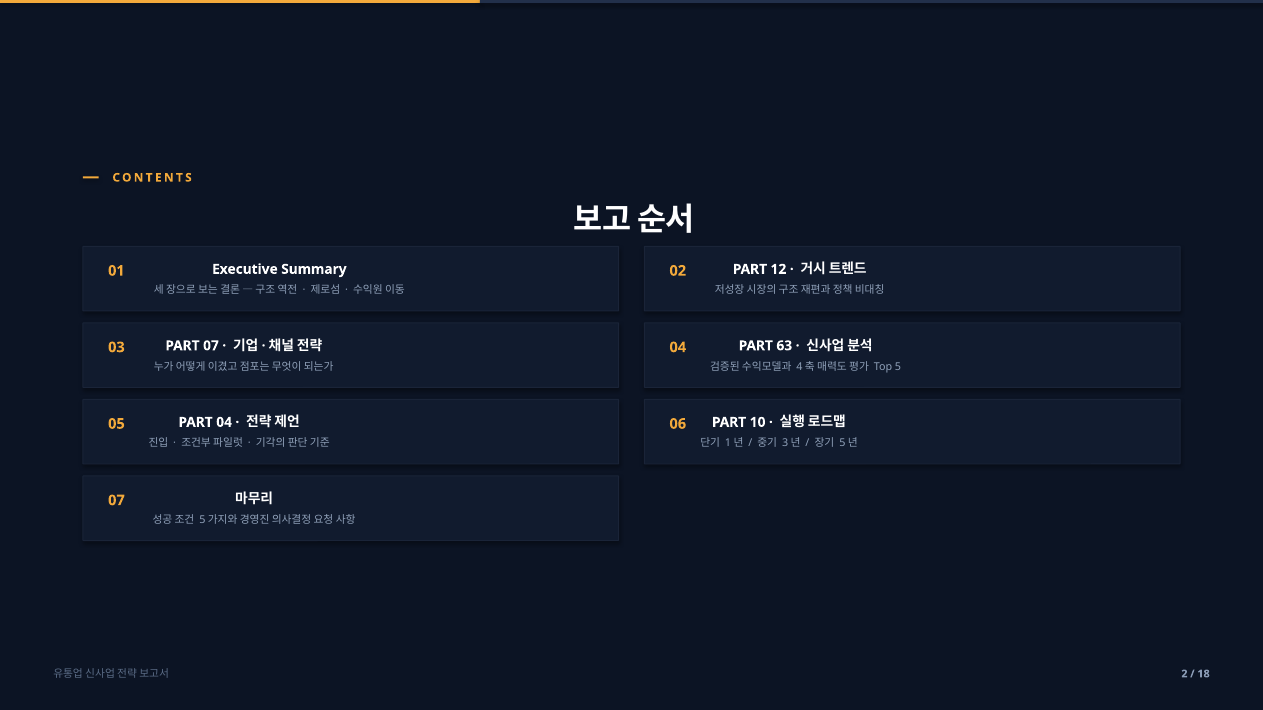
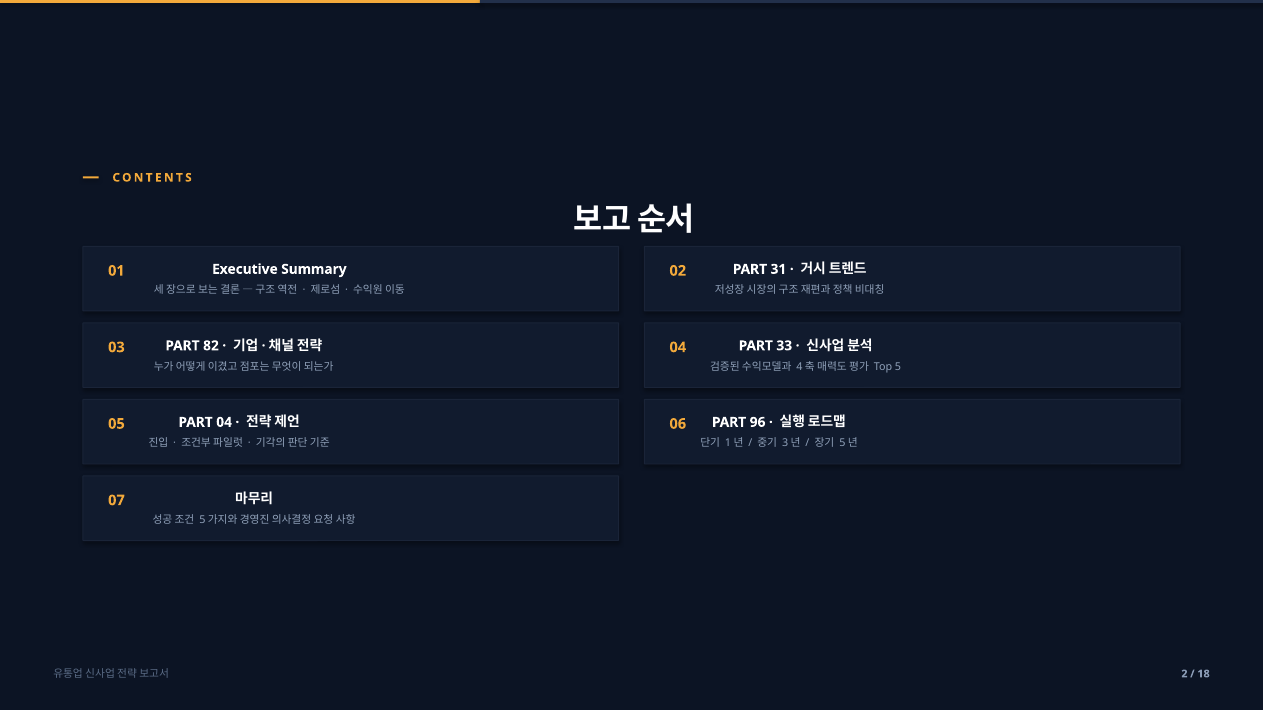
12: 12 -> 31 (778, 269)
PART 07: 07 -> 82 (211, 346)
63: 63 -> 33 (784, 346)
10: 10 -> 96 (758, 423)
